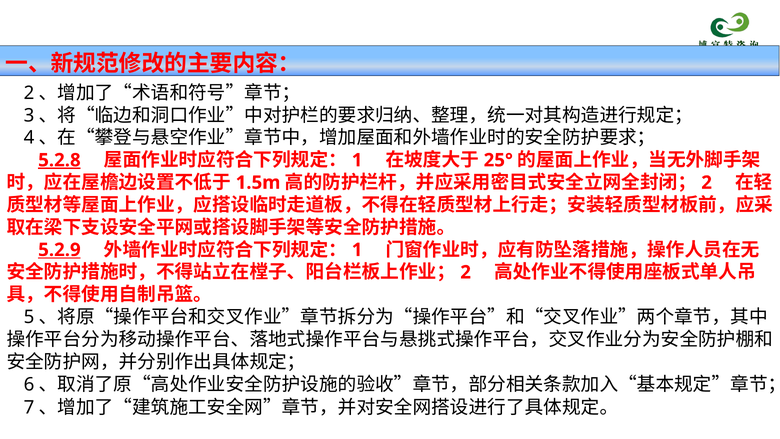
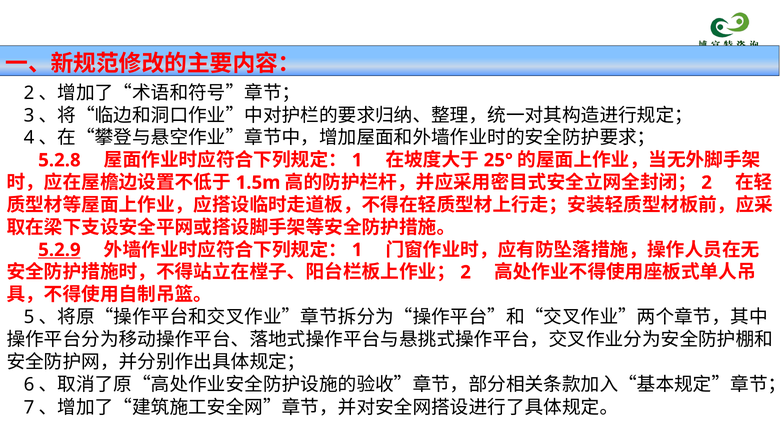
5.2.8 underline: present -> none (59, 160)
